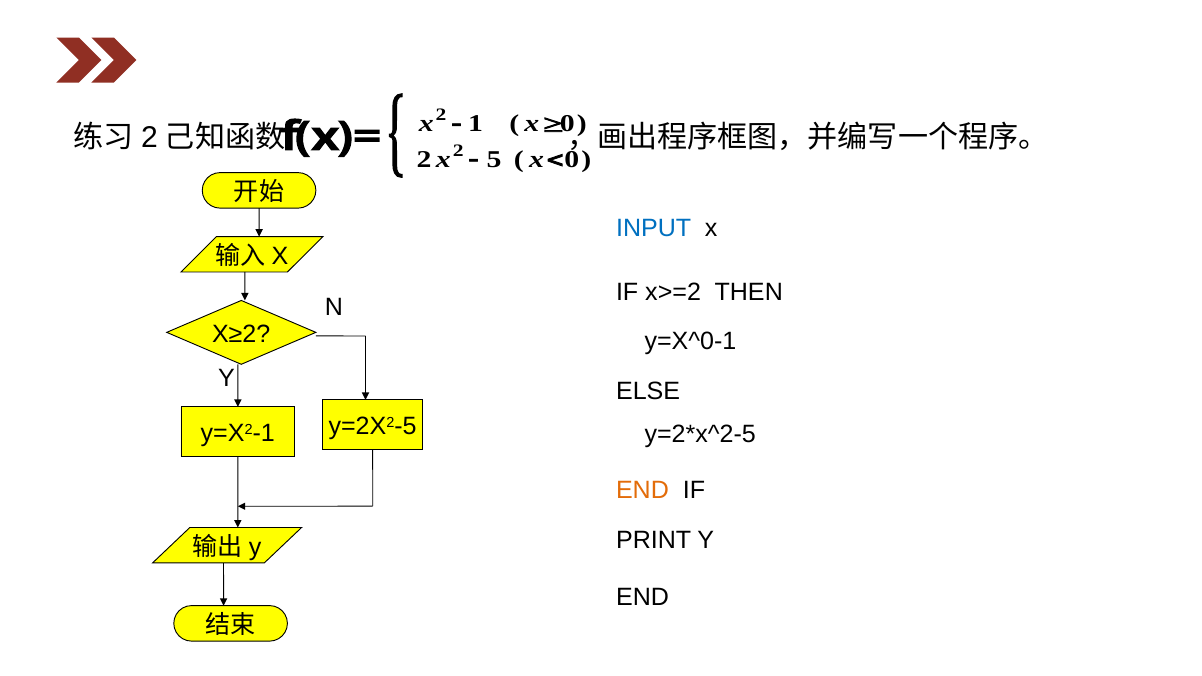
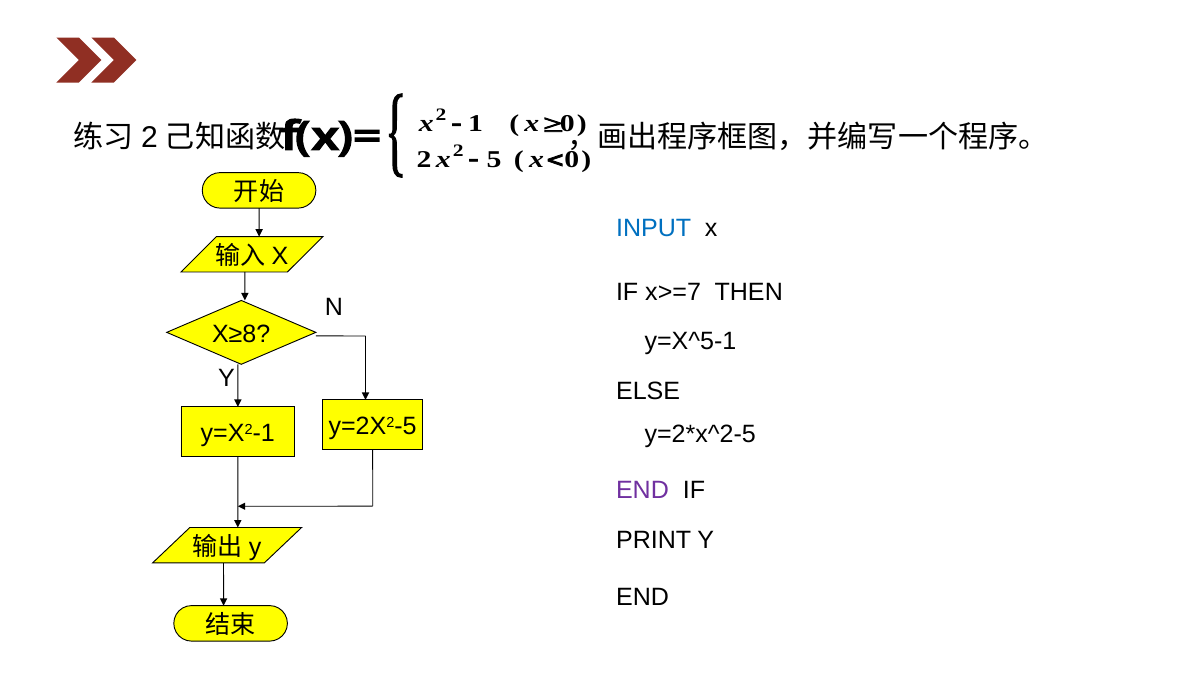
x>=2: x>=2 -> x>=7 (673, 292)
X≥2: X≥2 -> X≥8 (241, 334)
y=X^0-1: y=X^0-1 -> y=X^5-1 (690, 342)
END colour: orange -> purple (642, 490)
